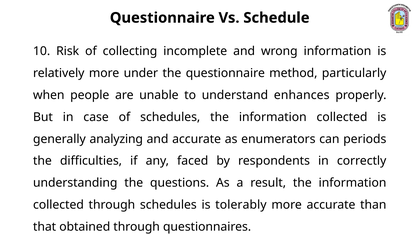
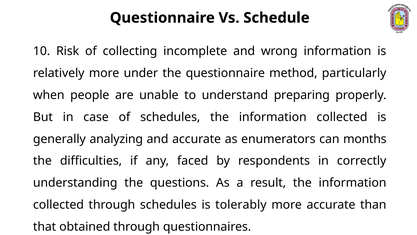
enhances: enhances -> preparing (302, 95)
periods: periods -> months (365, 139)
